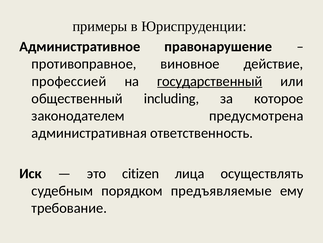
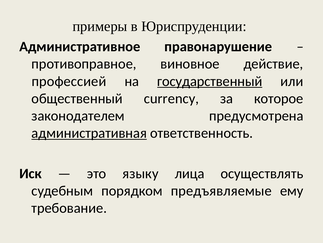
including: including -> currency (171, 98)
административная underline: none -> present (89, 133)
citizen: citizen -> языку (140, 173)
